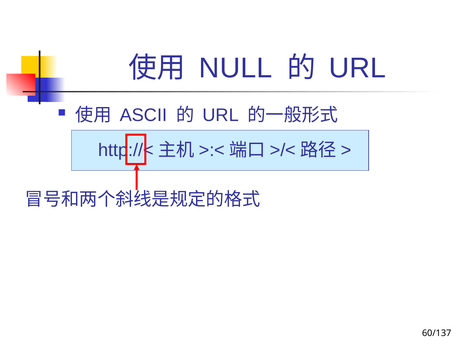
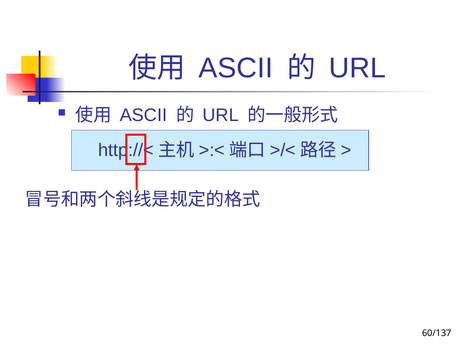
NULL: NULL -> ASCII (236, 68)
